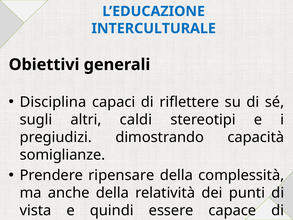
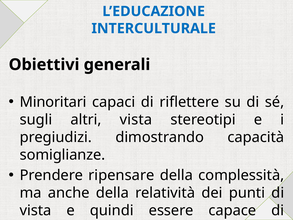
Disciplina: Disciplina -> Minoritari (53, 102)
altri caldi: caldi -> vista (136, 119)
